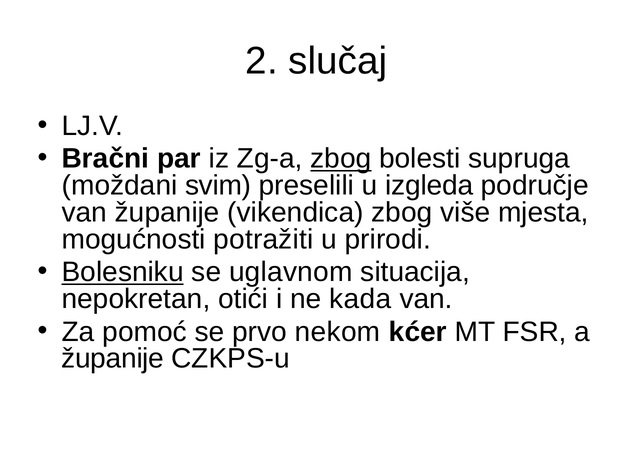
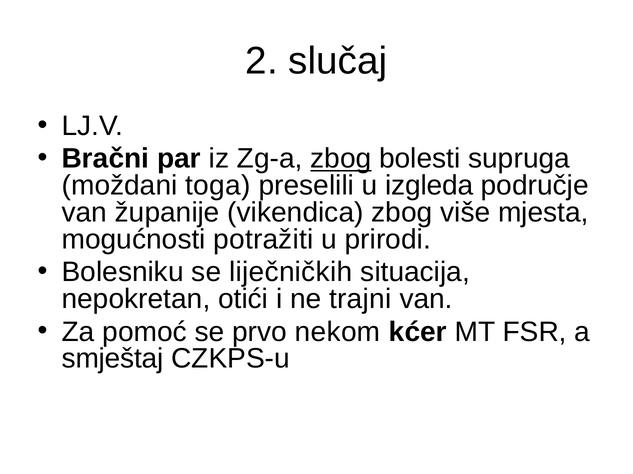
svim: svim -> toga (218, 186)
Bolesniku underline: present -> none (123, 273)
uglavnom: uglavnom -> liječničkih (291, 273)
kada: kada -> trajni (360, 300)
županije: županije -> smještaj (113, 359)
